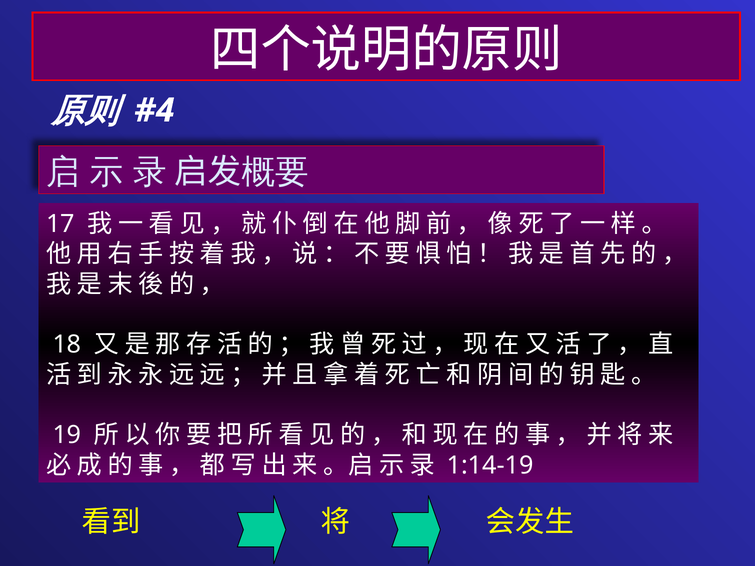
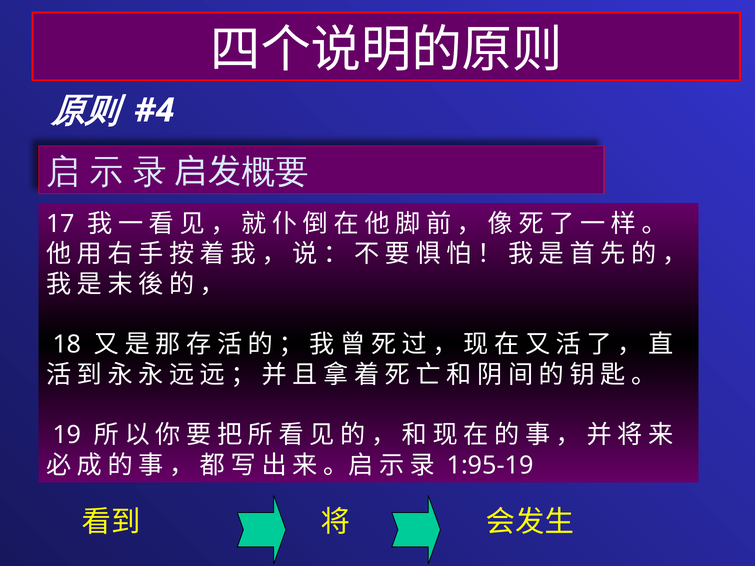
1:14-19: 1:14-19 -> 1:95-19 (490, 466)
